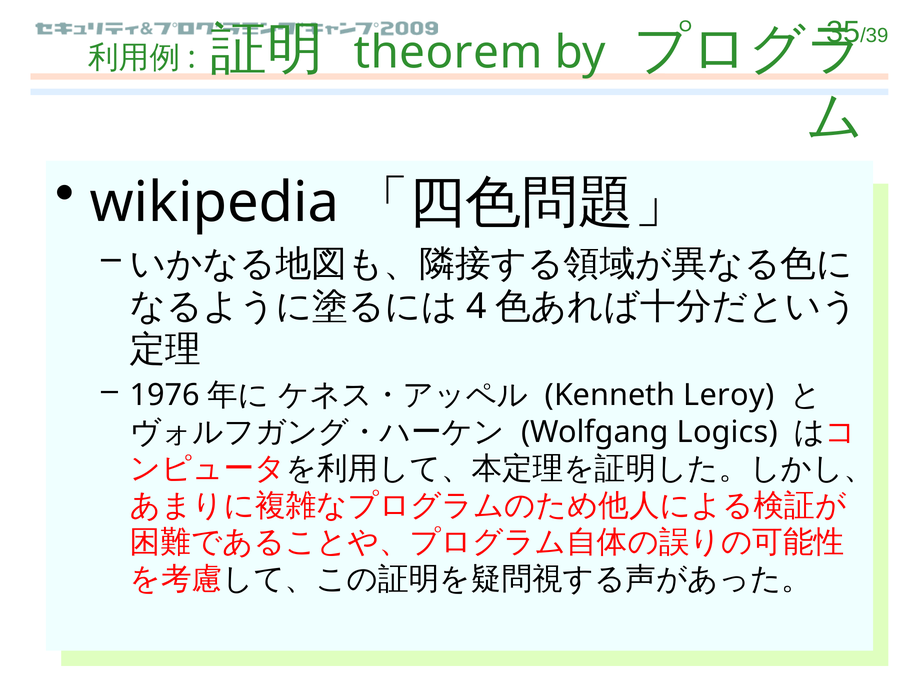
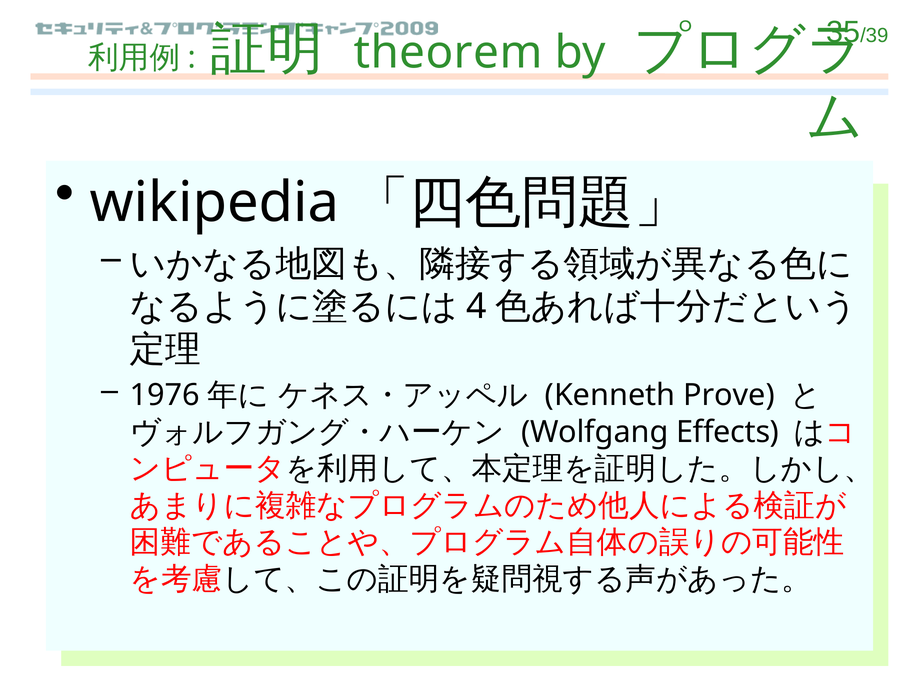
Leroy: Leroy -> Prove (729, 395)
Logics: Logics -> Effects (728, 432)
